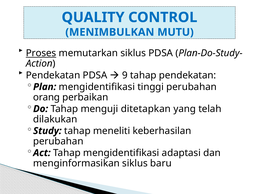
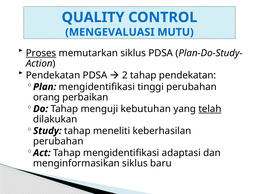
MENIMBULKAN: MENIMBULKAN -> MENGEVALUASI (110, 32)
9: 9 -> 2 (125, 75)
ditetapkan: ditetapkan -> kebutuhan (146, 109)
telah underline: none -> present (210, 109)
